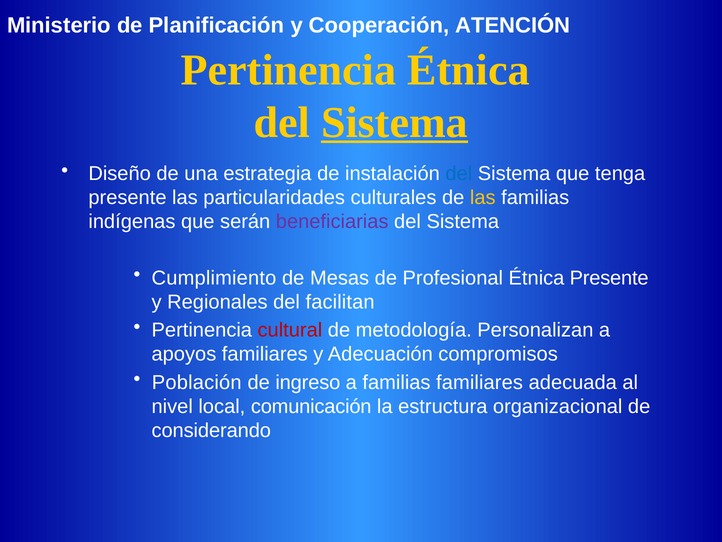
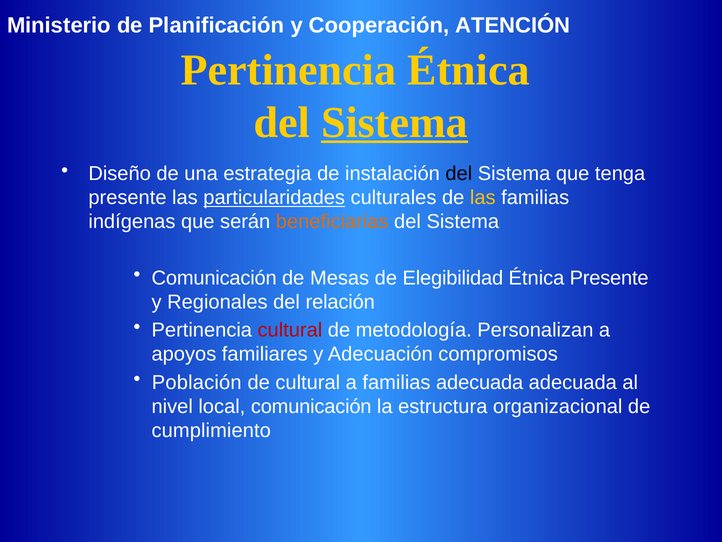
del colour: blue -> black (459, 173)
particularidades underline: none -> present (274, 198)
beneficiarias colour: purple -> orange (332, 222)
Cumplimiento: Cumplimiento -> Comunicación (214, 278)
Profesional: Profesional -> Elegibilidad (453, 278)
facilitan: facilitan -> relación (340, 302)
de ingreso: ingreso -> cultural (308, 382)
familias familiares: familiares -> adecuada (480, 382)
considerando: considerando -> cumplimiento (211, 430)
